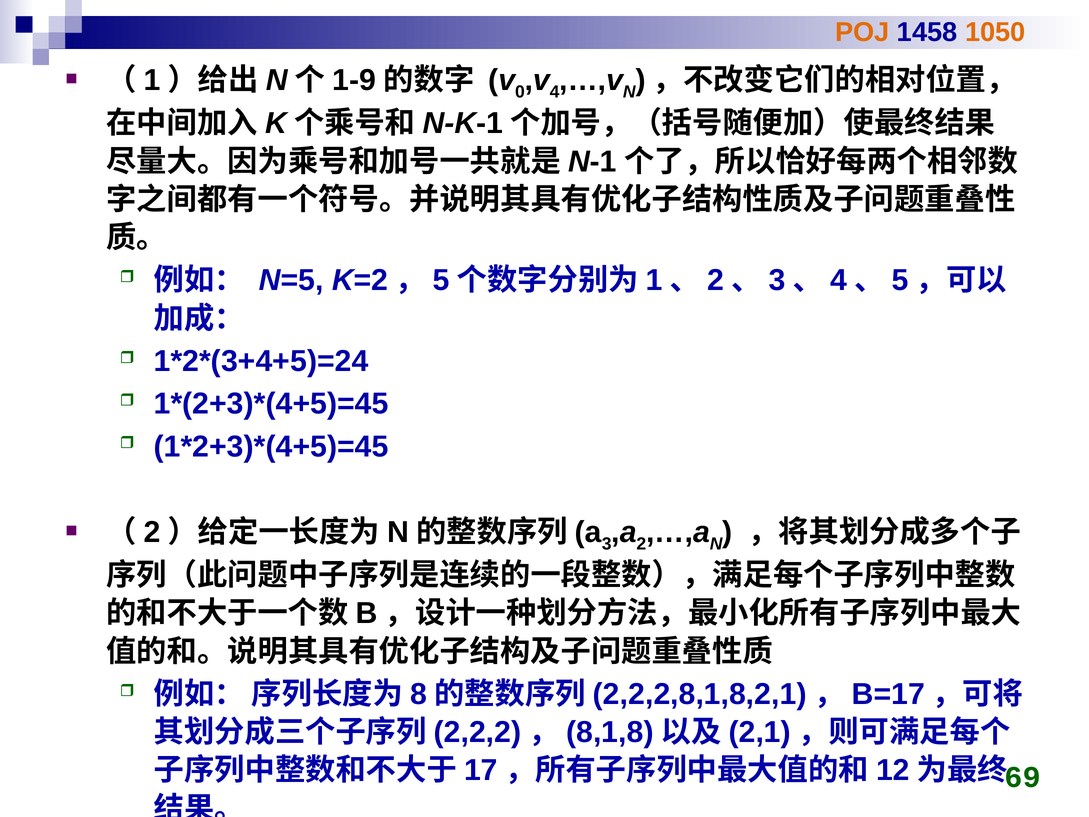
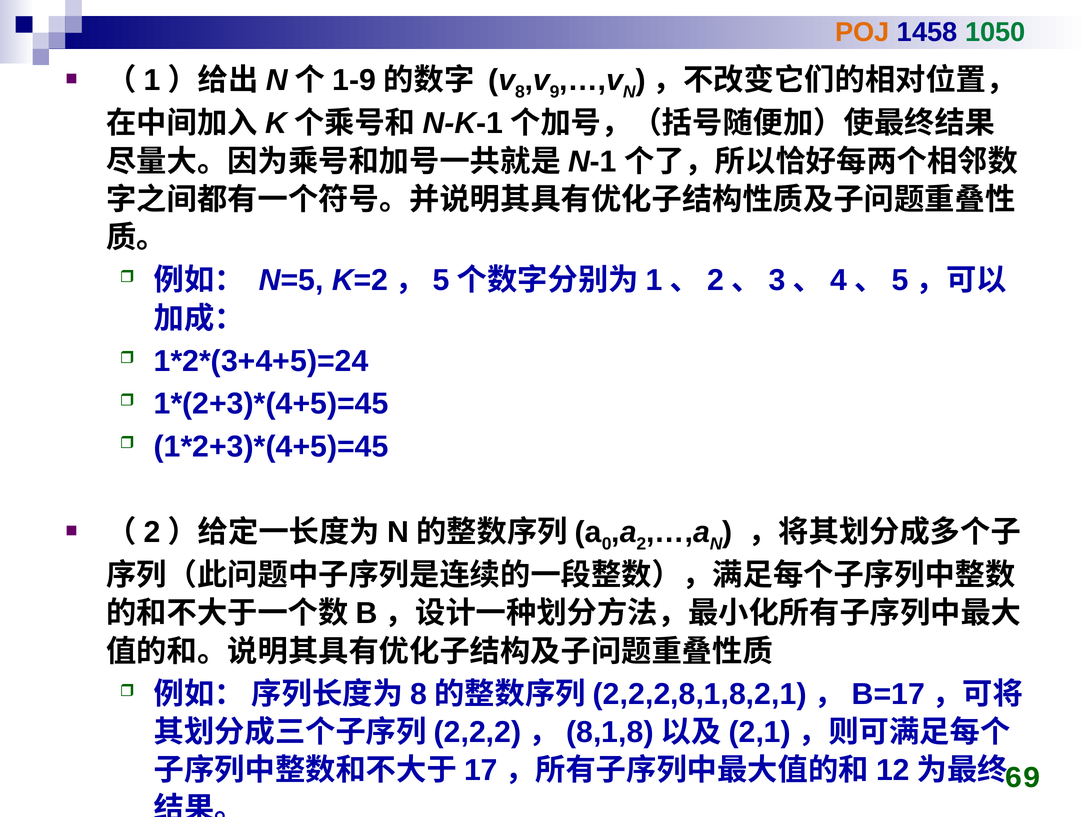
1050 colour: orange -> green (995, 32)
0: 0 -> 8 (520, 92)
4: 4 -> 9 (555, 92)
3: 3 -> 0 (607, 544)
